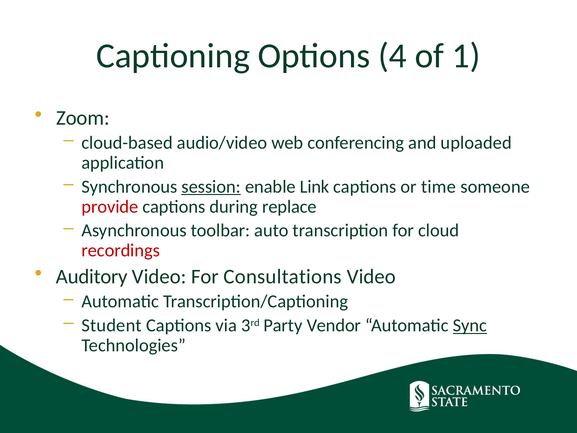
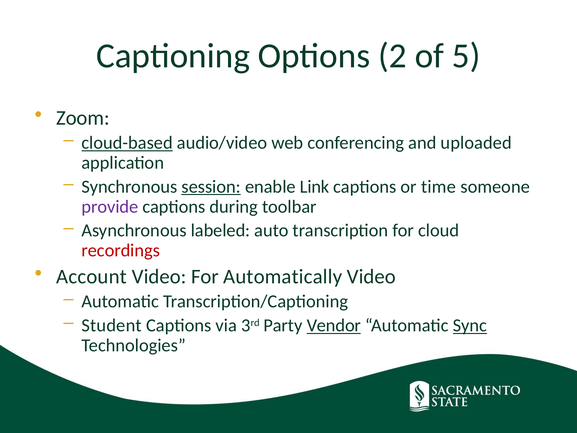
4: 4 -> 2 (392, 56)
1: 1 -> 5 (466, 56)
cloud-based underline: none -> present (127, 143)
provide colour: red -> purple (110, 206)
replace: replace -> toolbar (289, 206)
toolbar: toolbar -> labeled (220, 230)
Auditory: Auditory -> Account (92, 276)
Consultations: Consultations -> Automatically (283, 276)
Vendor underline: none -> present (334, 325)
